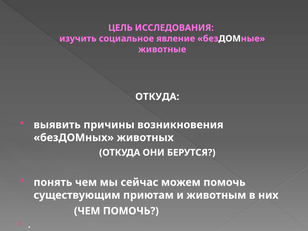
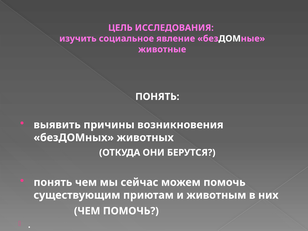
ОТКУДА: ОТКУДА -> ПОНЯТЬ (157, 97)
